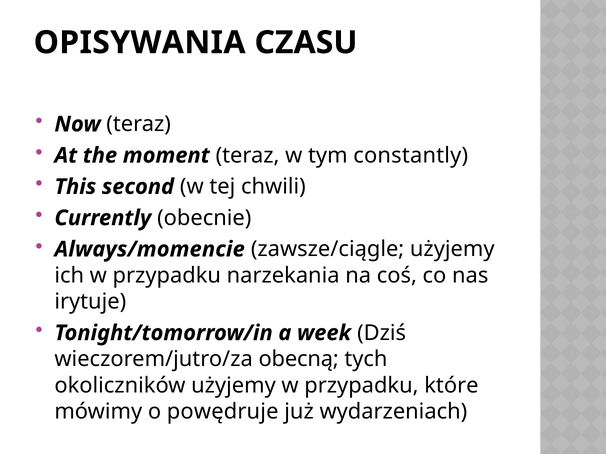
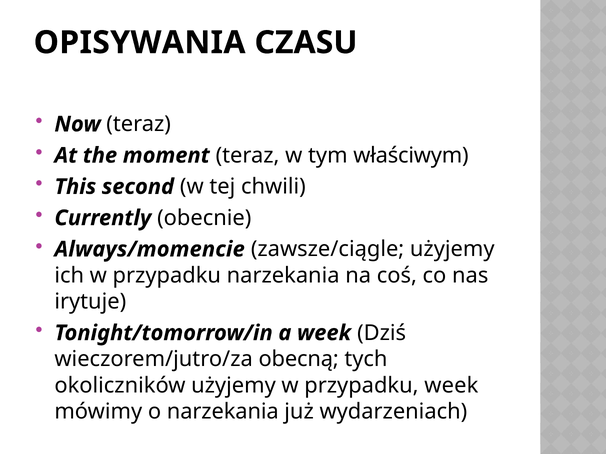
constantly: constantly -> właściwym (411, 156)
przypadku które: które -> week (451, 386)
o powędruje: powędruje -> narzekania (223, 412)
